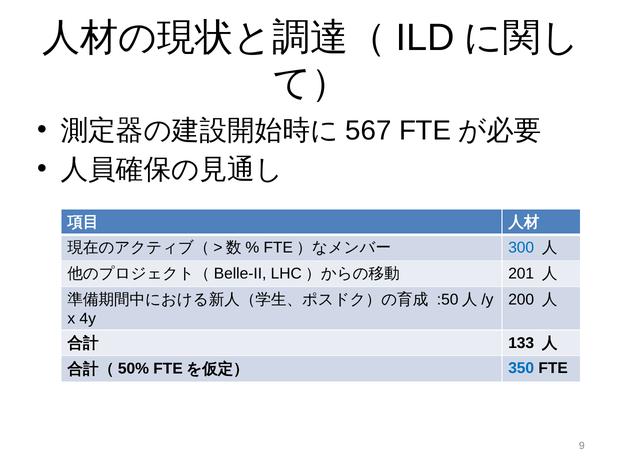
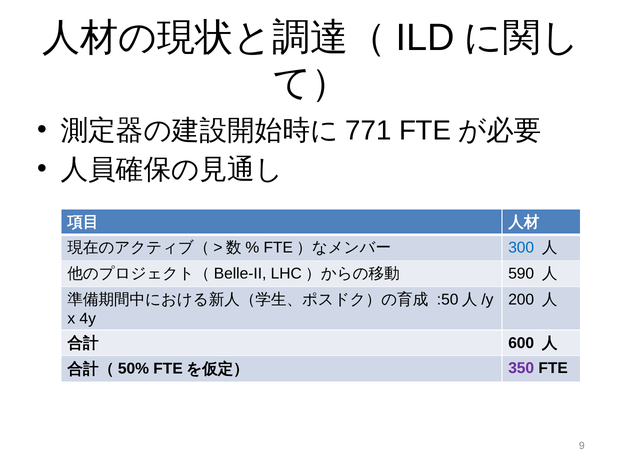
567: 567 -> 771 (368, 130)
201: 201 -> 590 (521, 273)
133: 133 -> 600 (521, 343)
350 colour: blue -> purple (521, 368)
